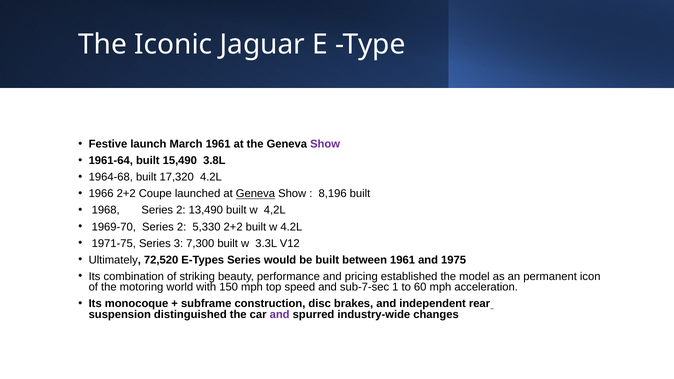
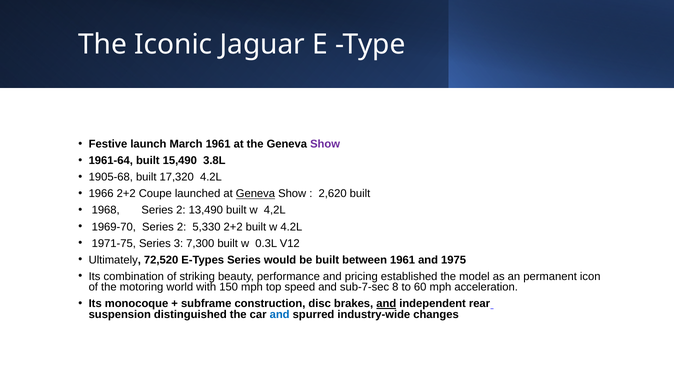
1964-68: 1964-68 -> 1905-68 (111, 177)
8,196: 8,196 -> 2,620 (333, 194)
3.3L: 3.3L -> 0.3L (266, 243)
1: 1 -> 8 (395, 287)
and underline: none -> present (386, 304)
and colour: purple -> blue (280, 315)
